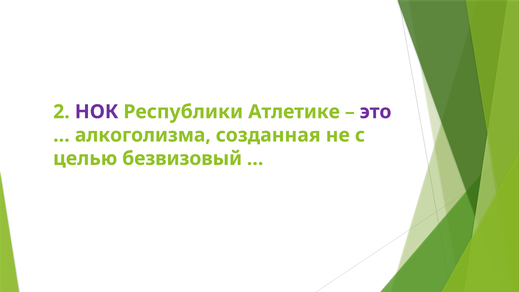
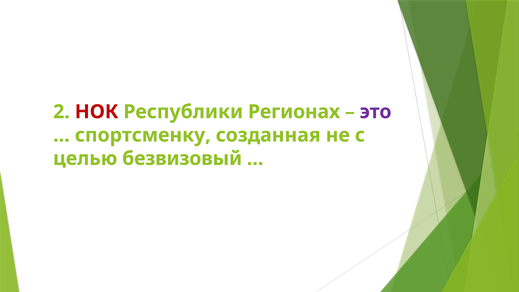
НОК colour: purple -> red (97, 112)
Атлетике: Атлетике -> Регионах (294, 112)
алкоголизма: алкоголизма -> спортсменку (143, 135)
